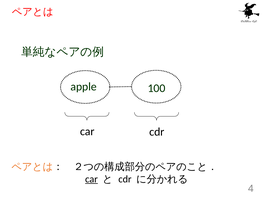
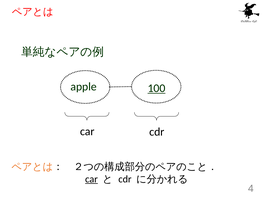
100 underline: none -> present (156, 88)
